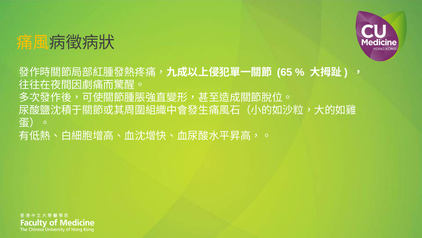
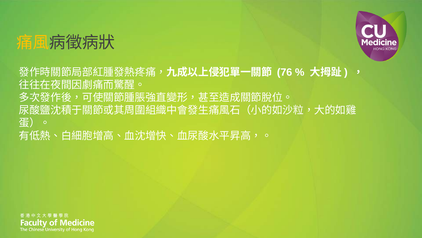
65: 65 -> 76 (285, 72)
